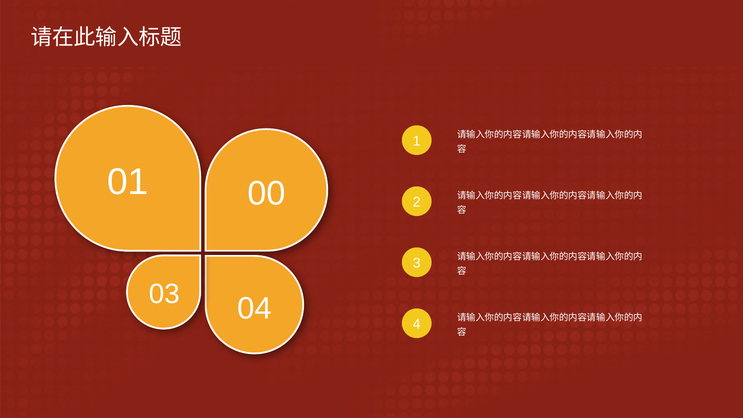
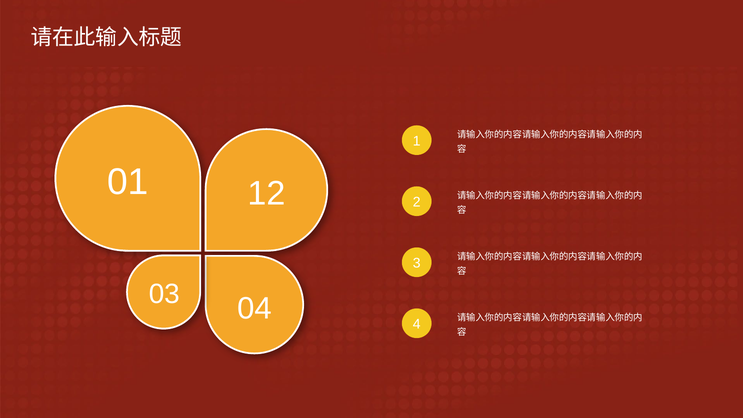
00: 00 -> 12 (266, 194)
